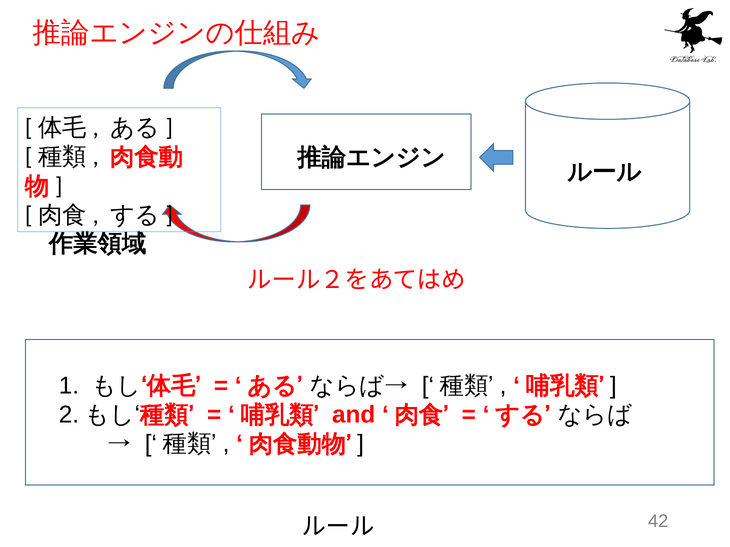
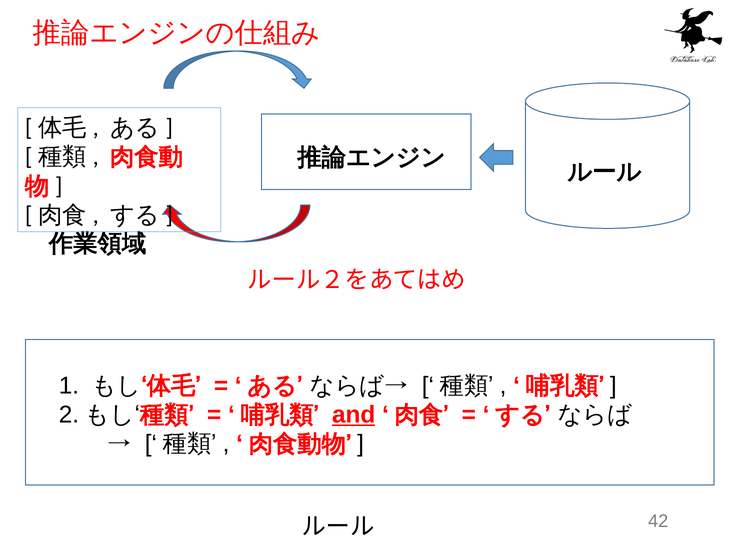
and underline: none -> present (354, 415)
